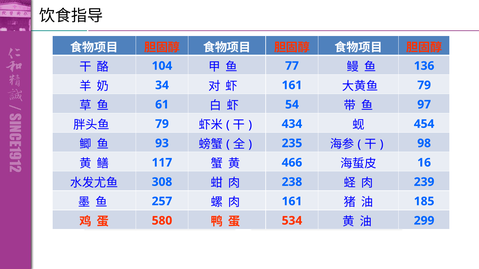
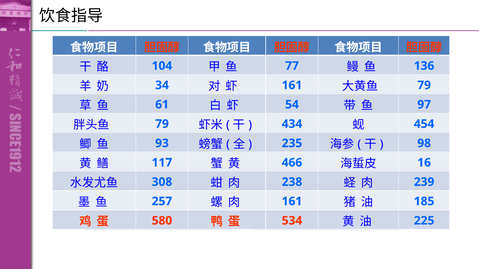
299: 299 -> 225 (424, 221)
